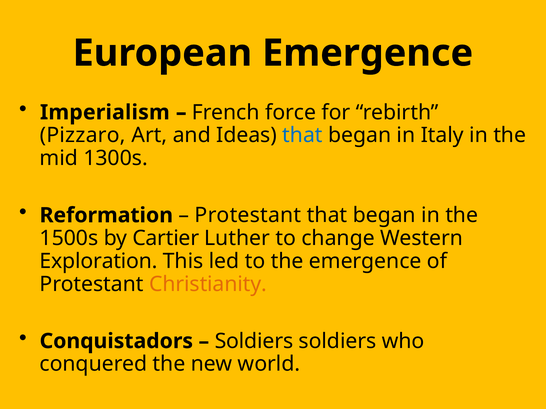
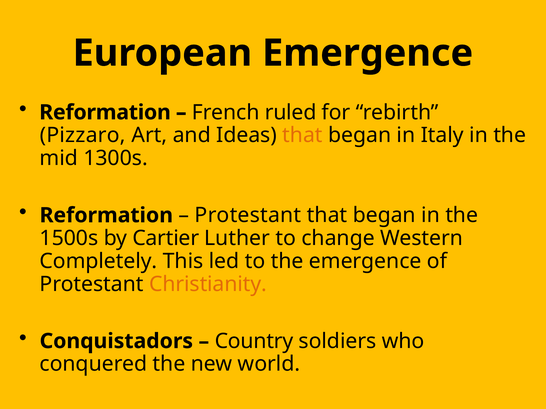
Imperialism: Imperialism -> Reformation (105, 113)
force: force -> ruled (291, 113)
that colour: blue -> orange (302, 135)
Exploration: Exploration -> Completely (98, 261)
Soldiers: Soldiers -> Country (254, 342)
